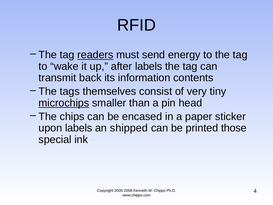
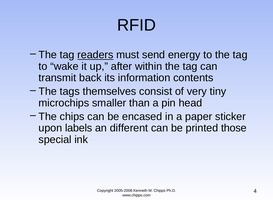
after labels: labels -> within (149, 66)
microchips underline: present -> none (64, 103)
shipped: shipped -> different (129, 128)
